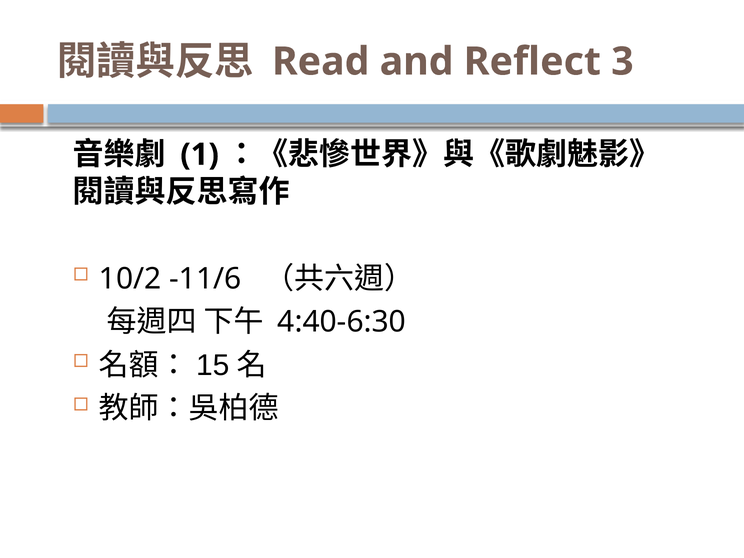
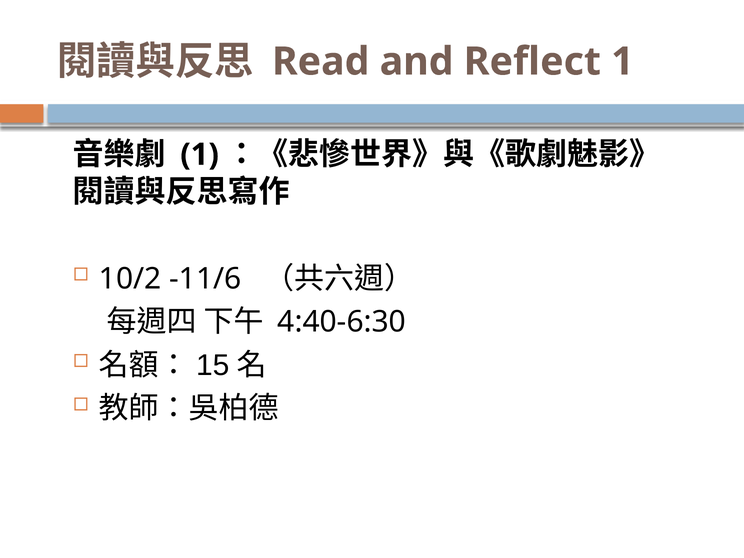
Reflect 3: 3 -> 1 (622, 62)
